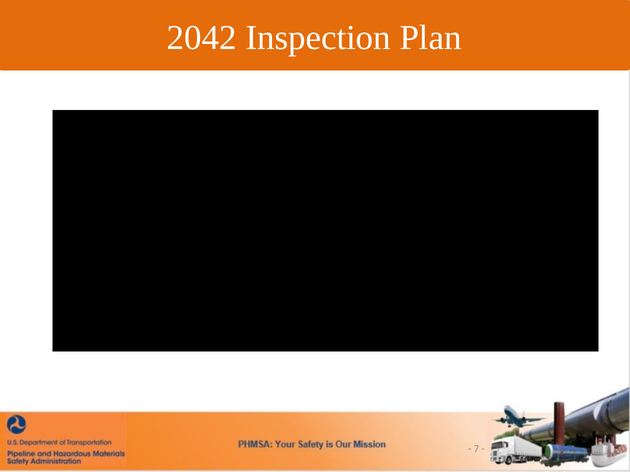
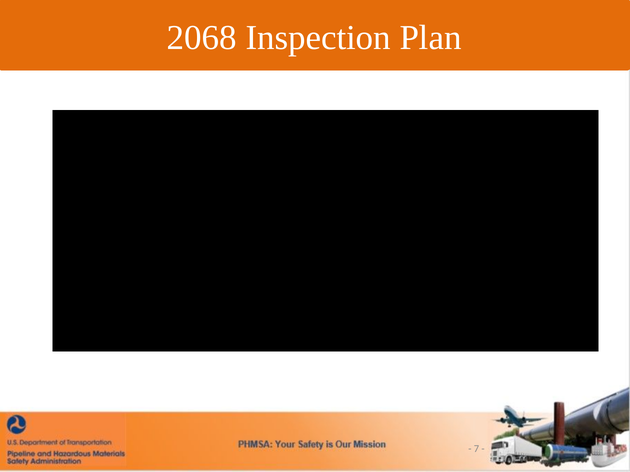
2042: 2042 -> 2068 (202, 38)
